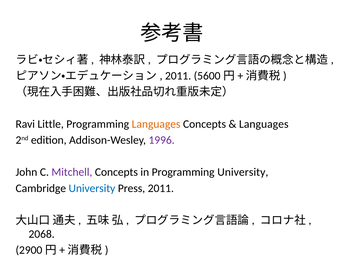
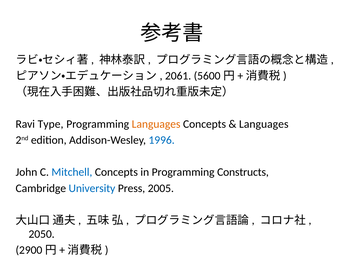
2011: 2011 -> 2061 (178, 76)
Little: Little -> Type (51, 124)
1996 colour: purple -> blue (162, 140)
Mitchell colour: purple -> blue (72, 172)
Programming University: University -> Constructs (243, 172)
Press 2011: 2011 -> 2005 (161, 188)
2068: 2068 -> 2050 (42, 234)
